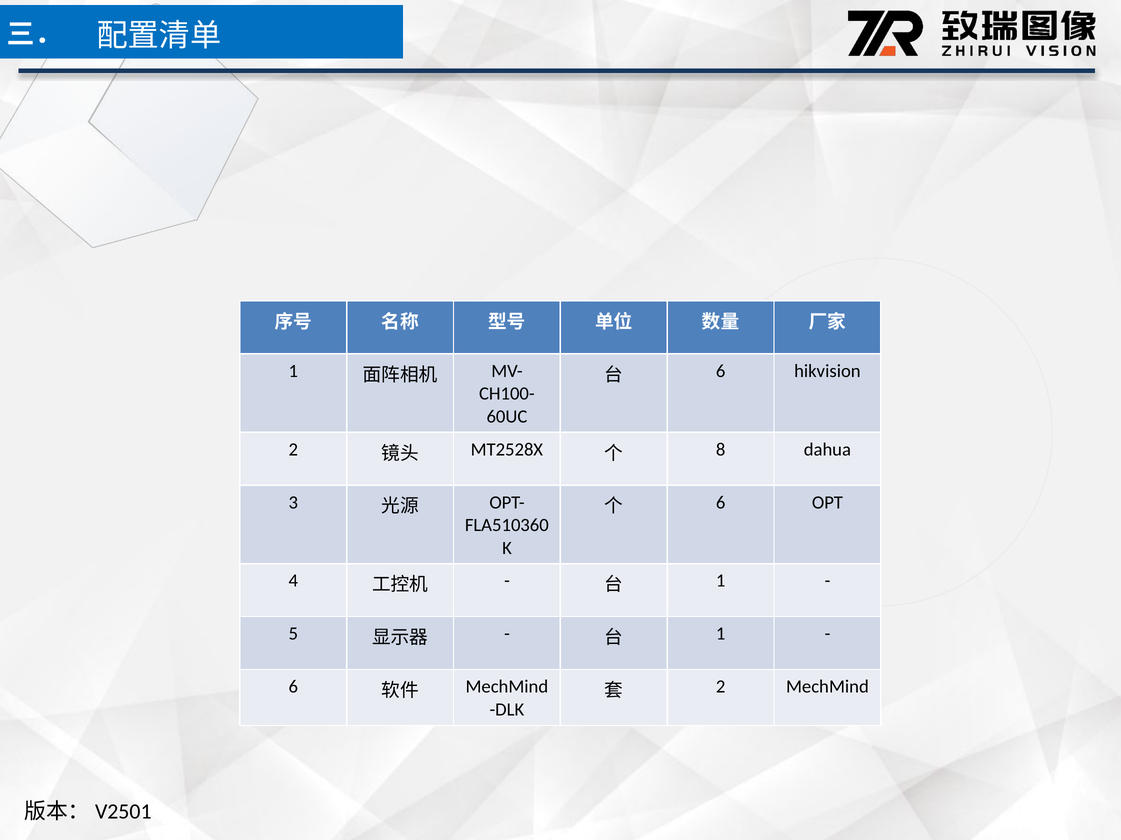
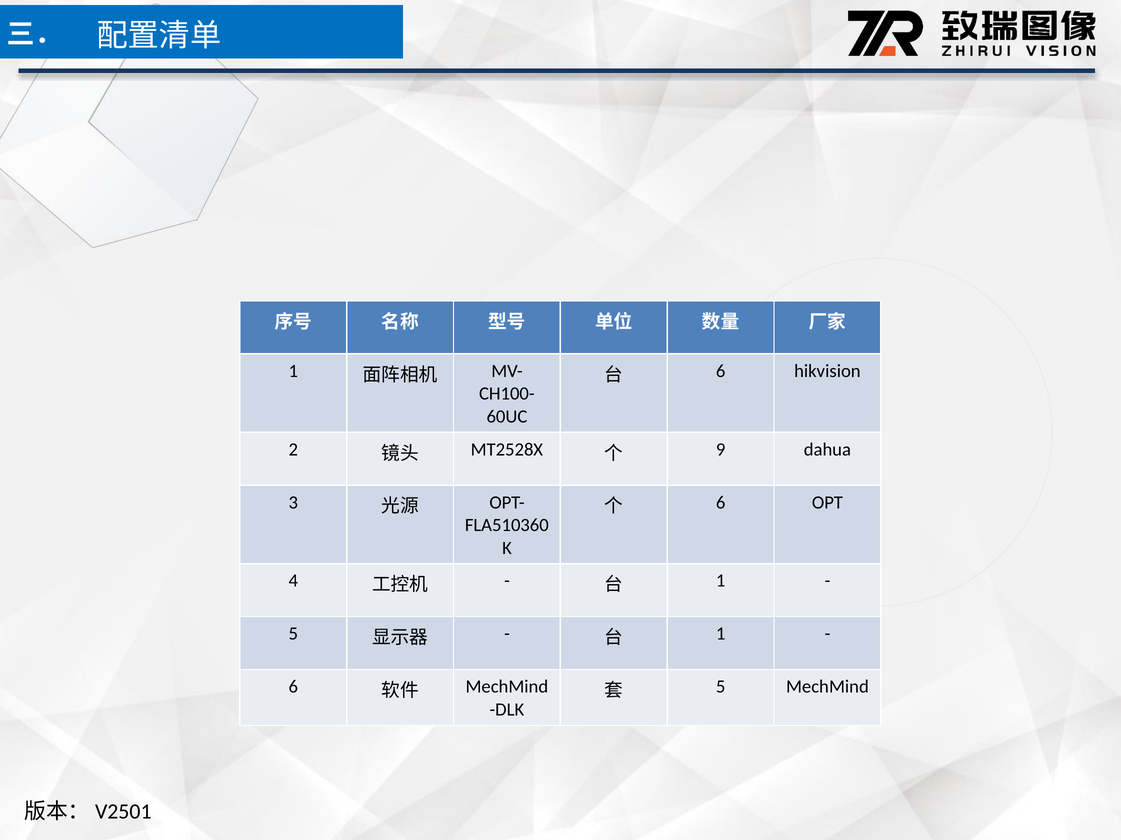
8: 8 -> 9 (721, 450)
2: 2 -> 5 (721, 687)
